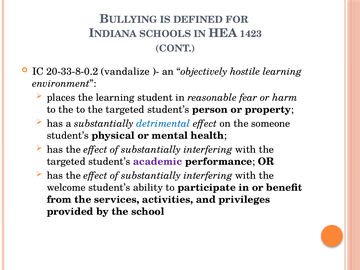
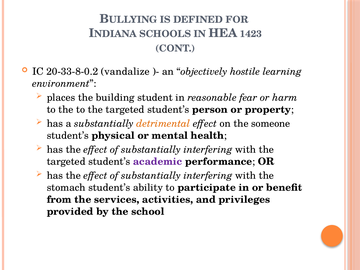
the learning: learning -> building (115, 98)
detrimental colour: blue -> orange (163, 124)
welcome: welcome -> stomach (66, 188)
